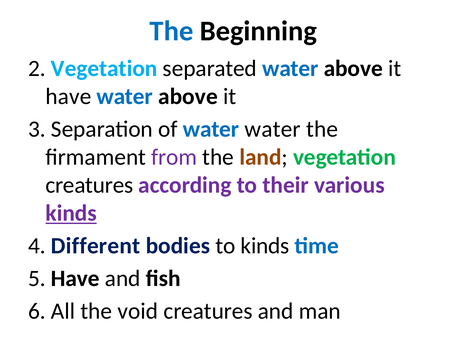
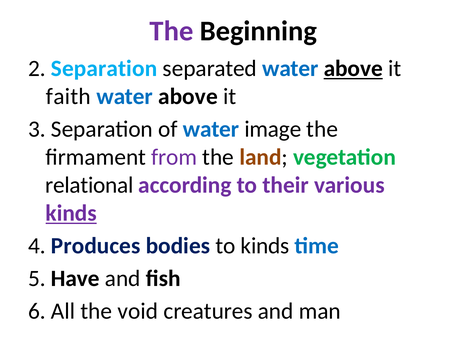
The colour: blue -> purple (171, 31)
2 Vegetation: Vegetation -> Separation (104, 69)
above underline: none -> present (353, 69)
have: have -> faith (68, 97)
water water: water -> image (273, 129)
creatures: creatures -> relational (89, 185)
Different: Different -> Produces (96, 246)
